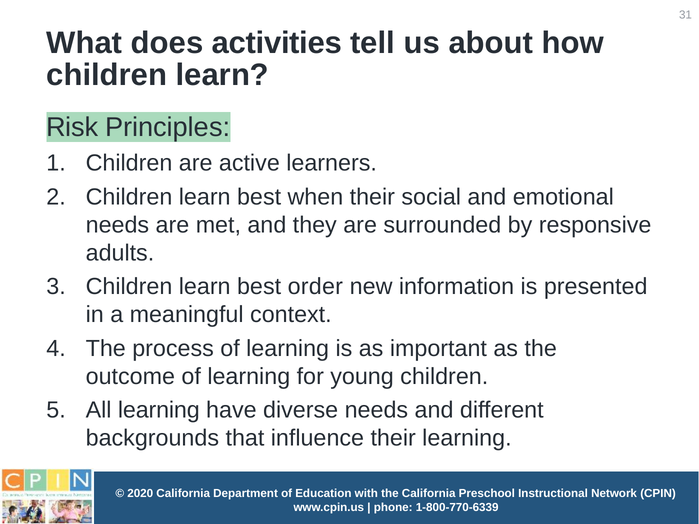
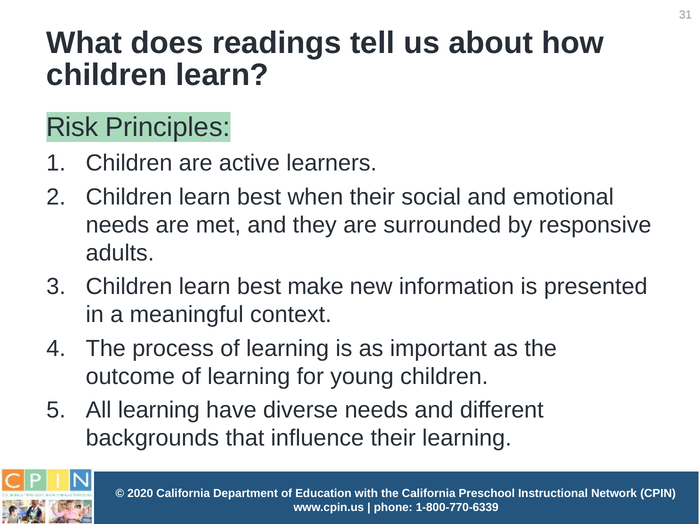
activities: activities -> readings (277, 43)
order: order -> make (316, 287)
